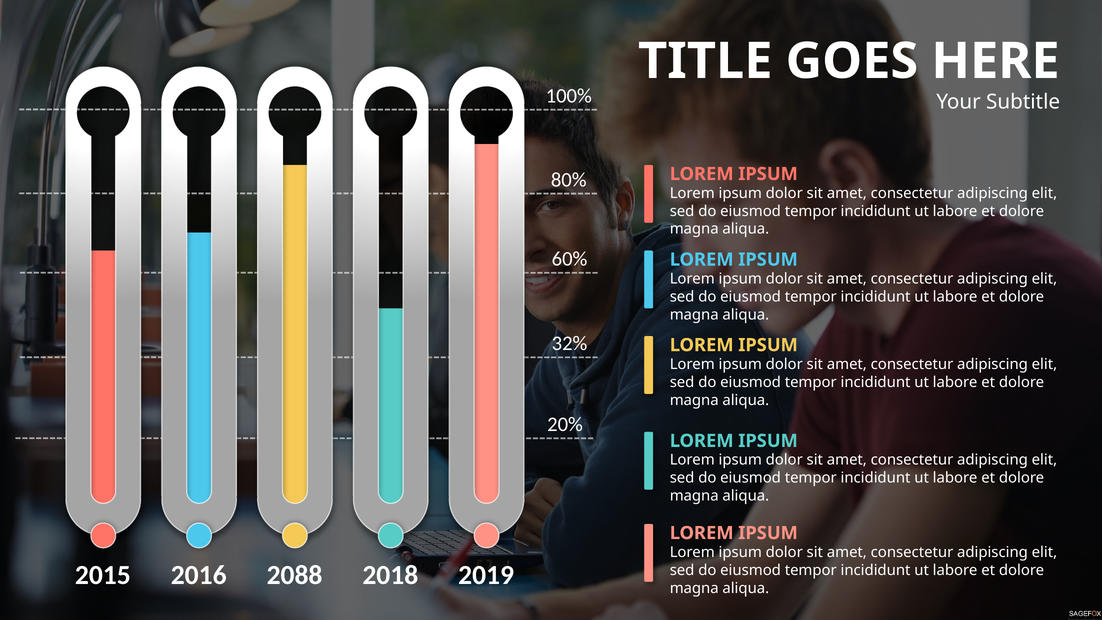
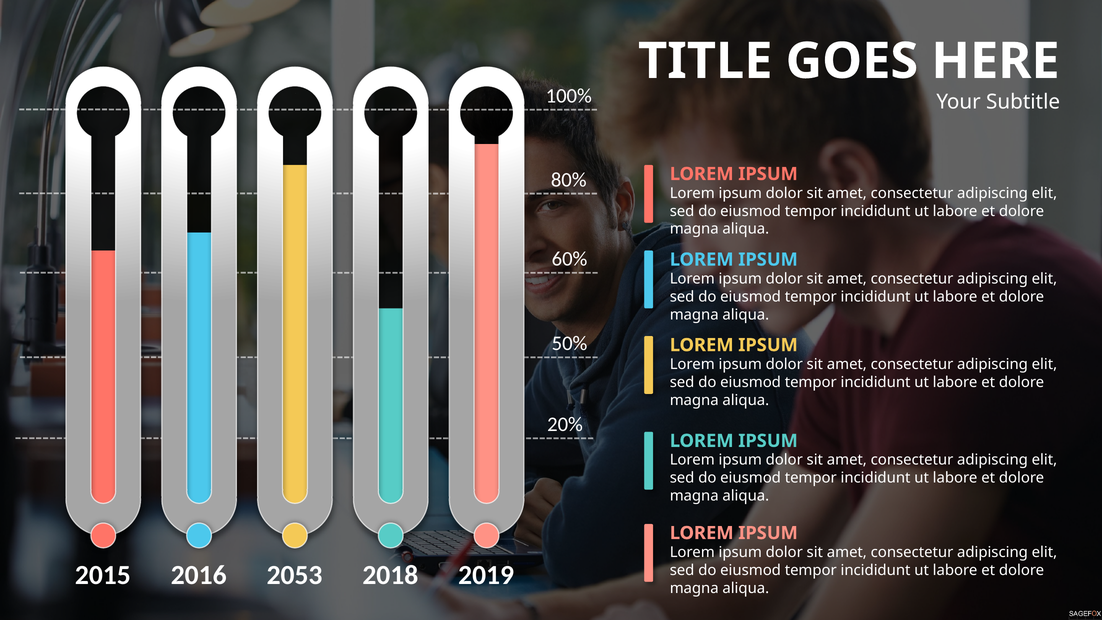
32%: 32% -> 50% (570, 344)
2088: 2088 -> 2053 (295, 575)
